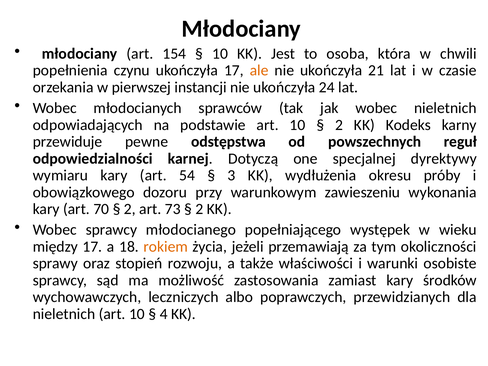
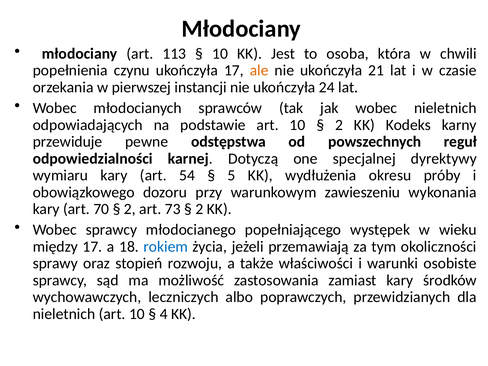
154: 154 -> 113 (174, 54)
3: 3 -> 5 (232, 175)
rokiem colour: orange -> blue (166, 247)
